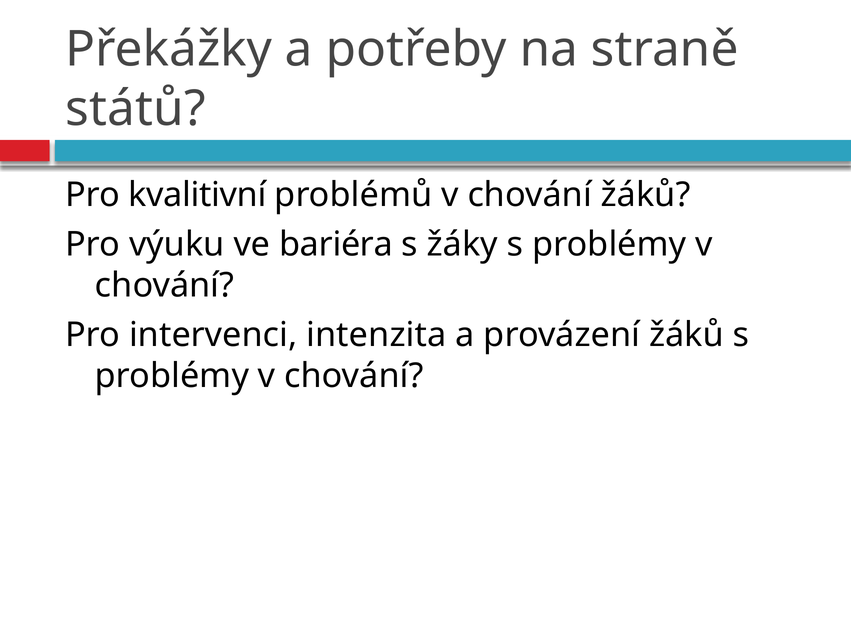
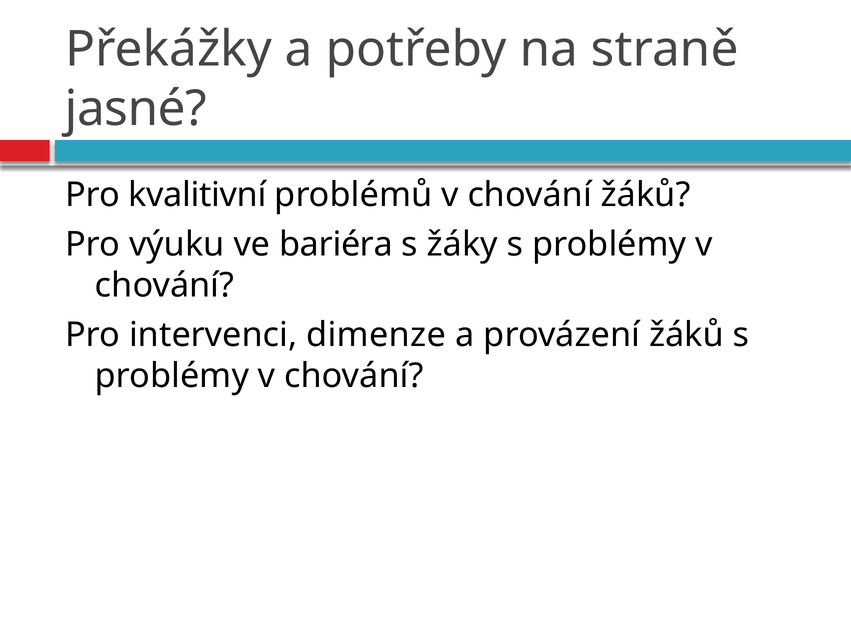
států: států -> jasné (136, 109)
intenzita: intenzita -> dimenze (376, 335)
